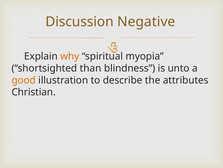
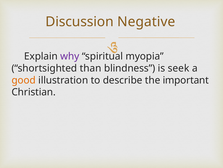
why colour: orange -> purple (70, 56)
unto: unto -> seek (179, 68)
attributes: attributes -> important (186, 80)
